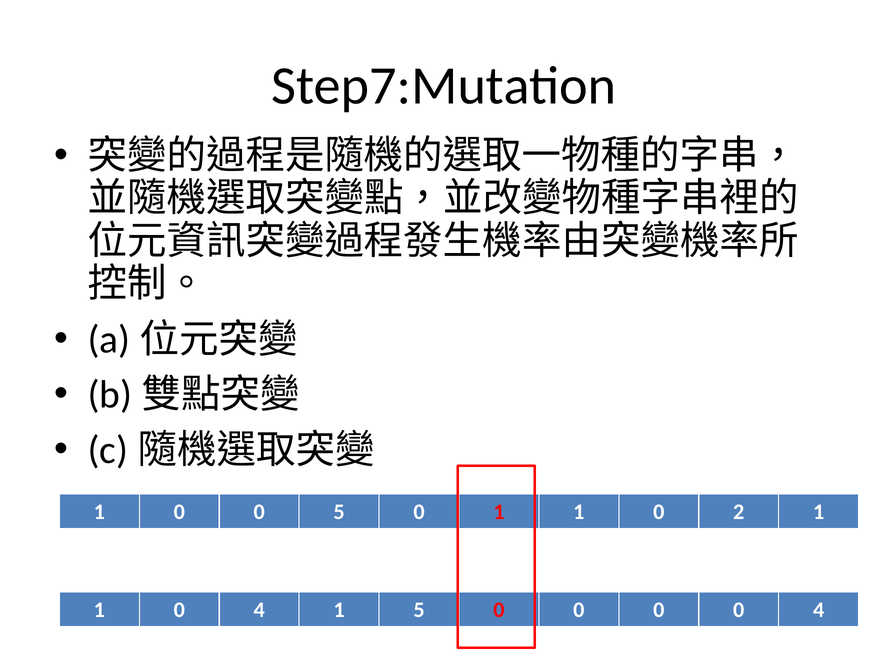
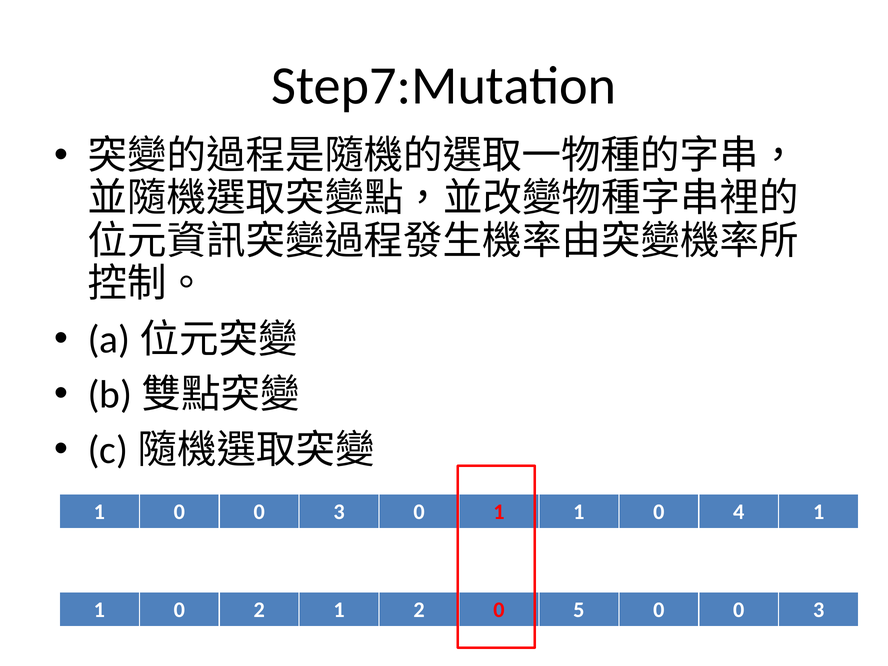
1 0 0 5: 5 -> 3 (339, 512)
2: 2 -> 4 (739, 512)
1 0 4: 4 -> 2 (259, 610)
1 5: 5 -> 2 (419, 610)
0: 0 -> 5 (579, 610)
4: 4 -> 3 (819, 610)
